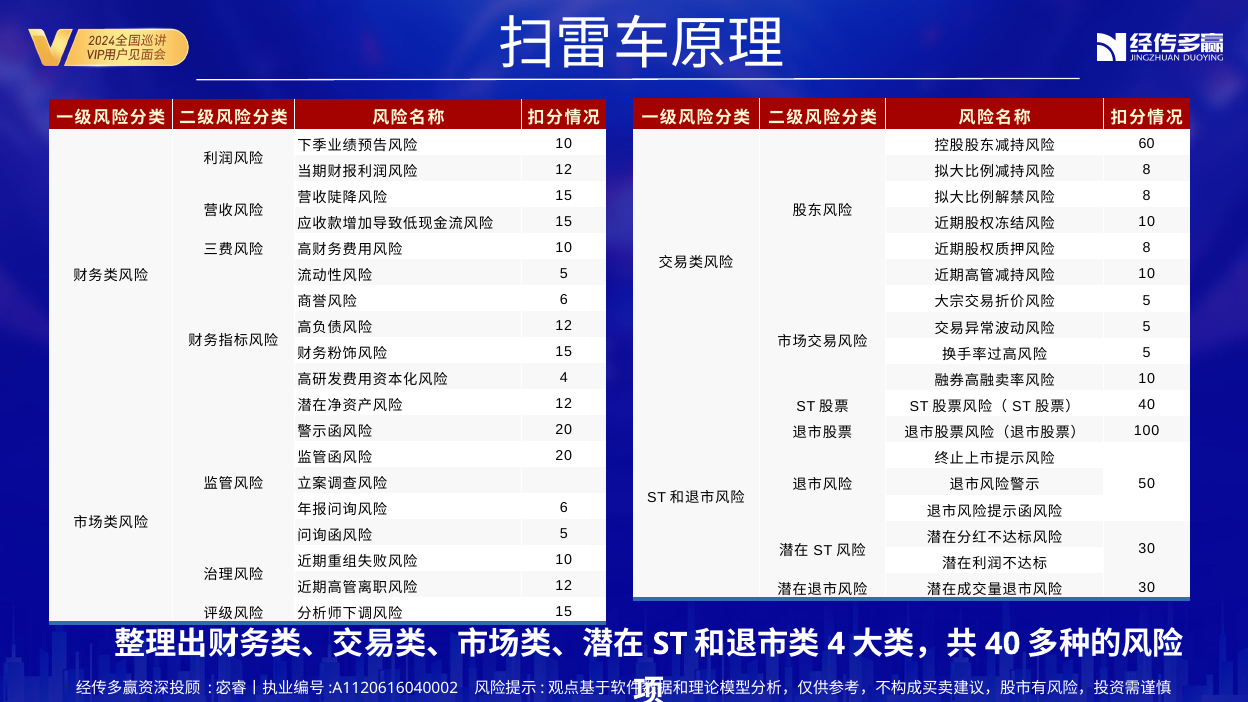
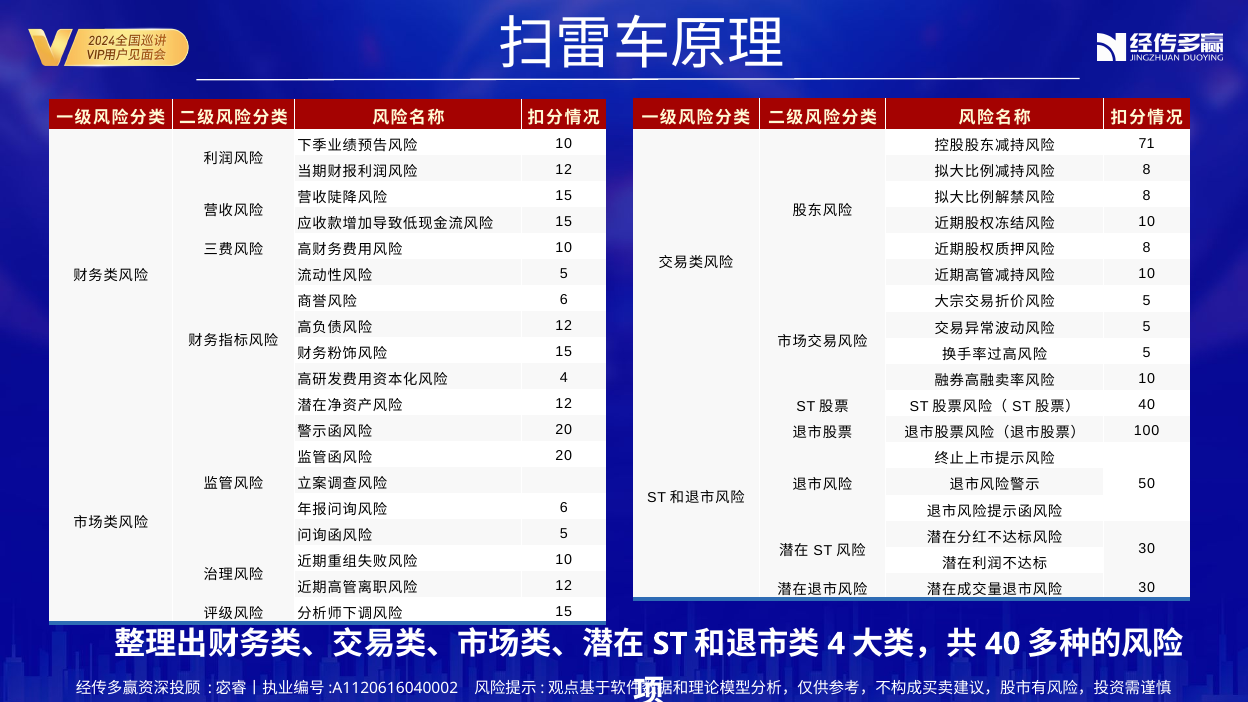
60: 60 -> 71 (1147, 143)
